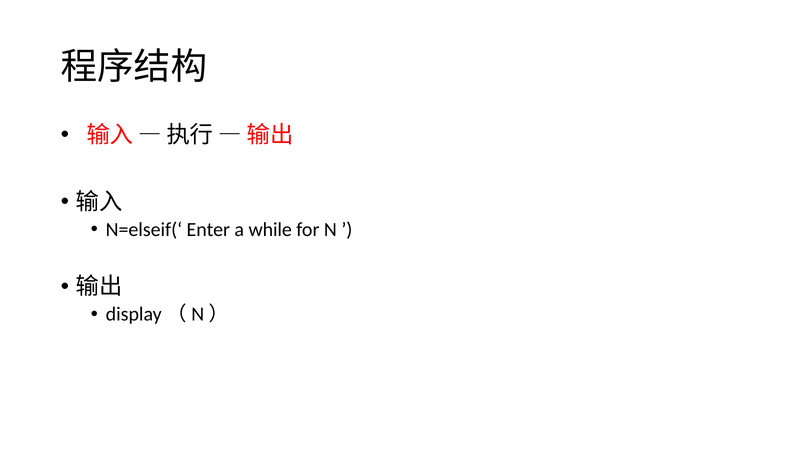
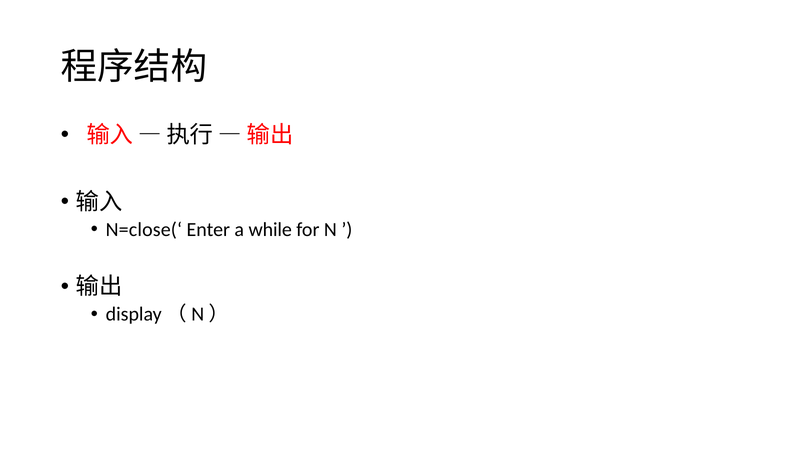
N=elseif(‘: N=elseif(‘ -> N=close(‘ (144, 229)
